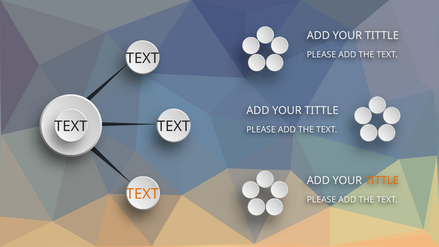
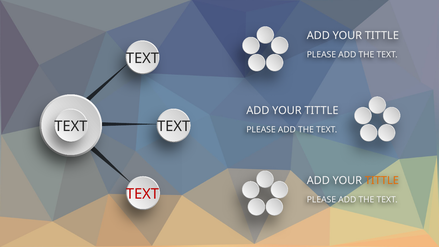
TEXT colour: orange -> red (142, 194)
